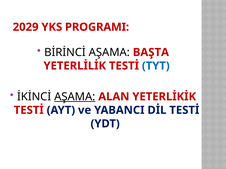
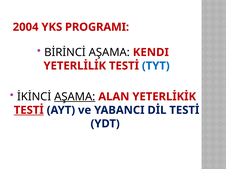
2029: 2029 -> 2004 (26, 27)
BAŞTA: BAŞTA -> KENDI (151, 52)
TESTİ underline: none -> present (29, 110)
